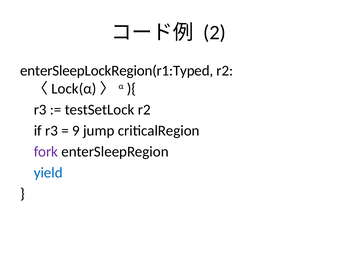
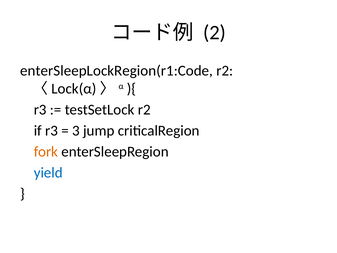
enterSleepLockRegion(r1:Typed: enterSleepLockRegion(r1:Typed -> enterSleepLockRegion(r1:Code (117, 71)
9: 9 -> 3 (76, 131)
fork colour: purple -> orange (46, 152)
